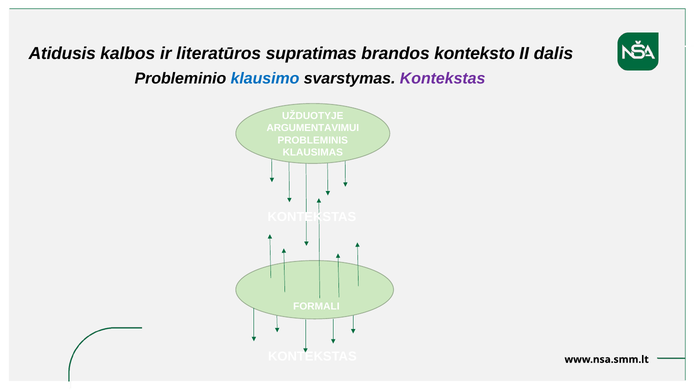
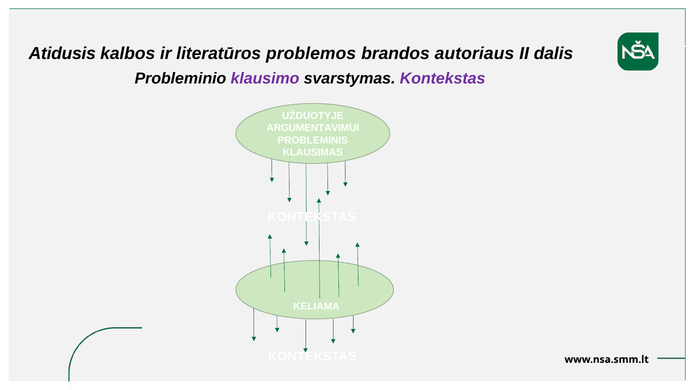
supratimas: supratimas -> problemos (311, 53)
konteksto: konteksto -> autoriaus (474, 53)
klausimo colour: blue -> purple (265, 79)
FORMALI: FORMALI -> KELIAMA (316, 307)
